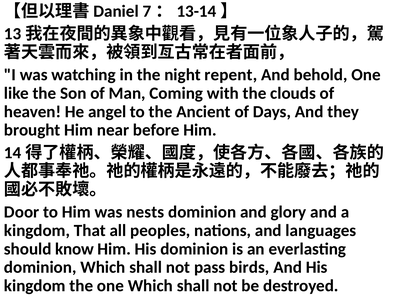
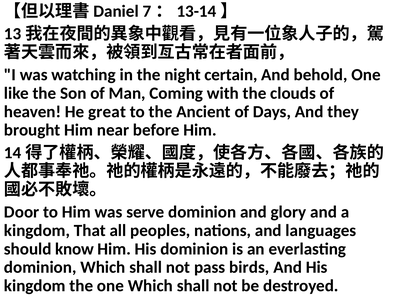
repent: repent -> certain (231, 75)
angel: angel -> great (107, 112)
nests: nests -> serve (145, 213)
